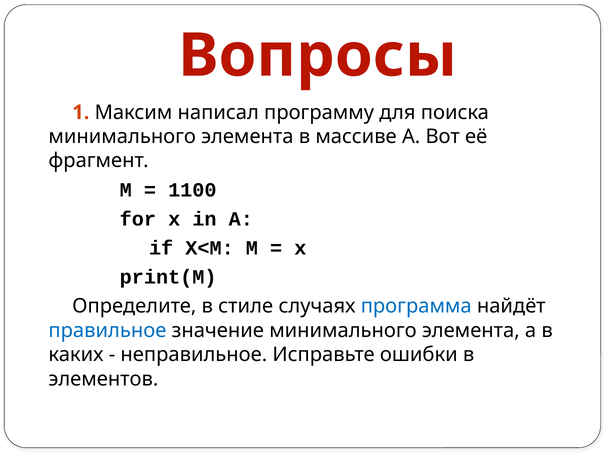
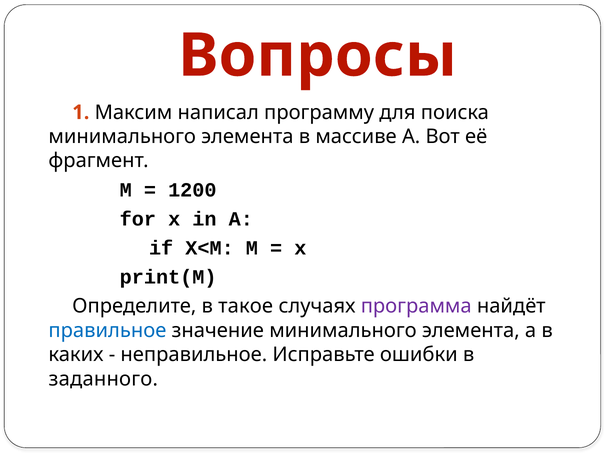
1100: 1100 -> 1200 (192, 190)
стиле: стиле -> такое (246, 306)
программа colour: blue -> purple (416, 306)
элементов: элементов -> заданного (103, 379)
